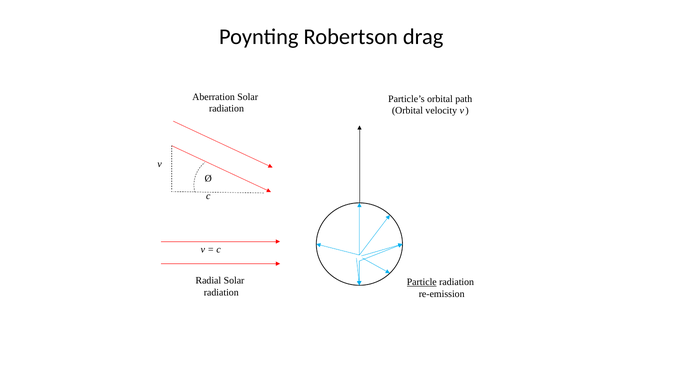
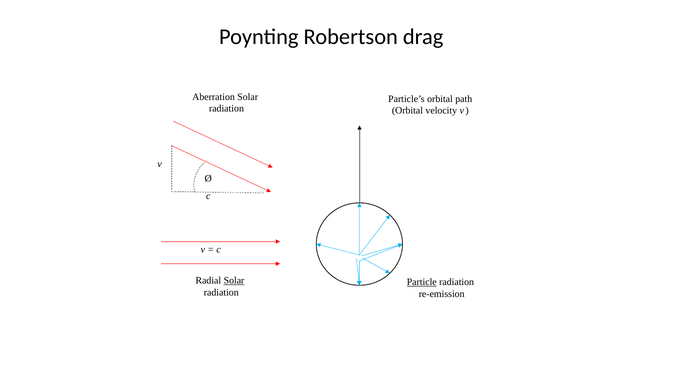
Solar underline: none -> present (234, 280)
